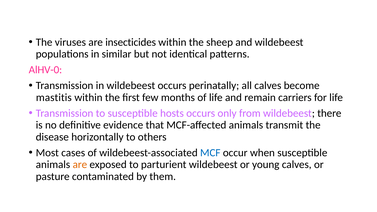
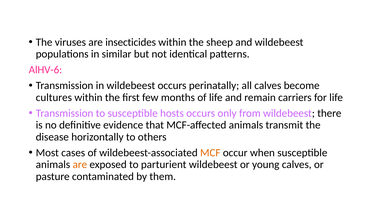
AlHV-0: AlHV-0 -> AlHV-6 (45, 70)
mastitis: mastitis -> cultures (54, 97)
MCF colour: blue -> orange (210, 153)
